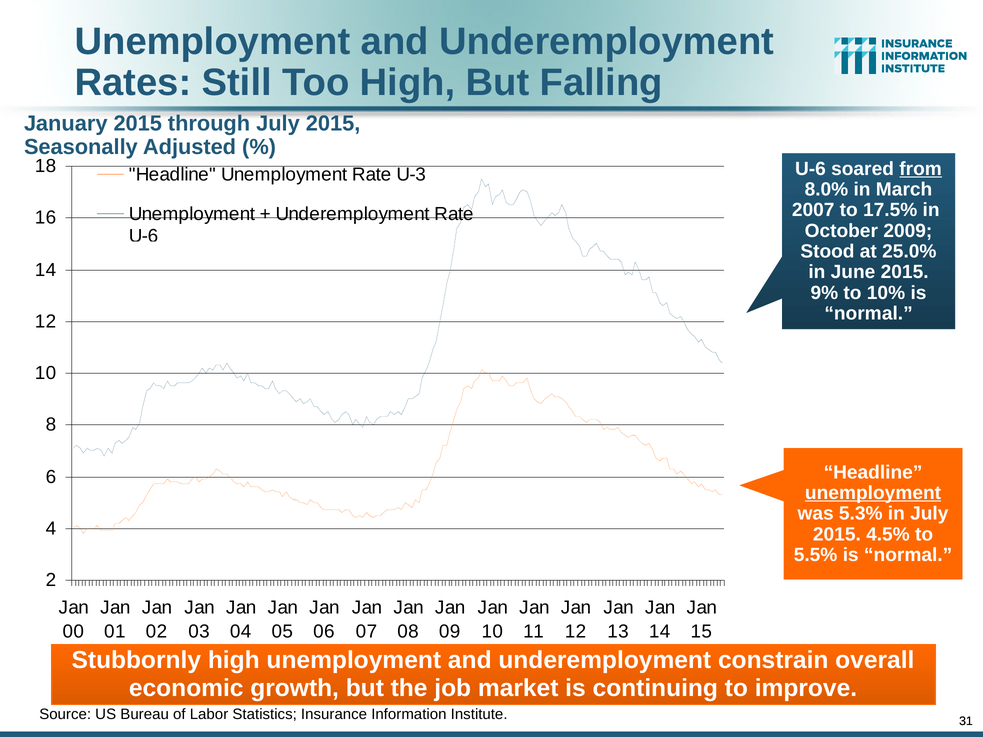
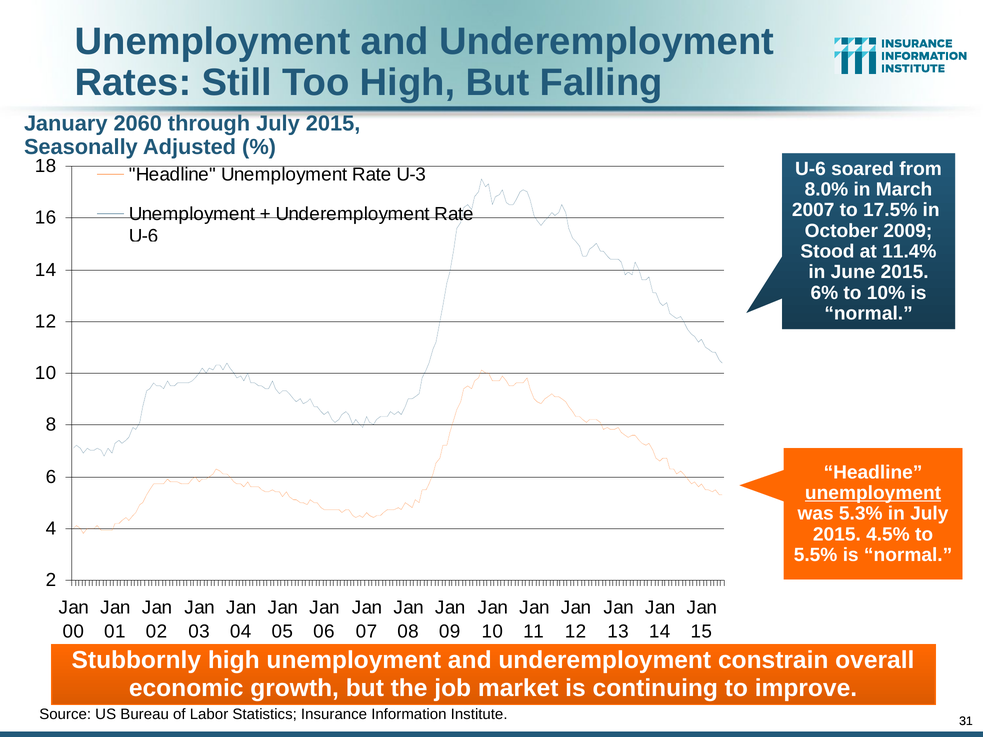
January 2015: 2015 -> 2060 (138, 124)
from underline: present -> none (921, 169)
25.0%: 25.0% -> 11.4% (909, 251)
9%: 9% -> 6% (824, 293)
